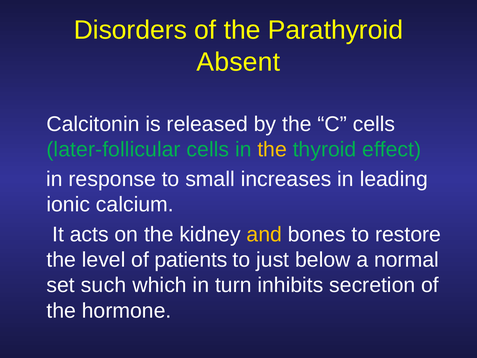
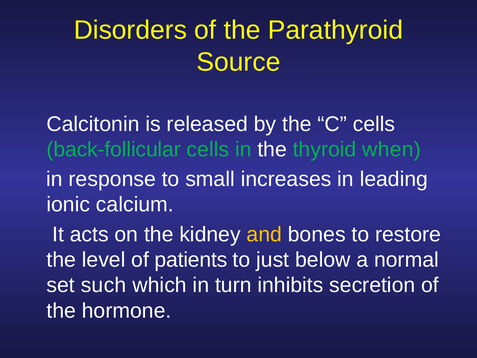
Absent: Absent -> Source (238, 62)
later-follicular: later-follicular -> back-follicular (114, 149)
the colour: yellow -> white (272, 149)
effect: effect -> when (392, 149)
